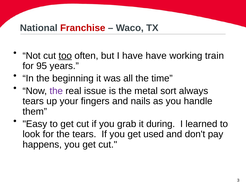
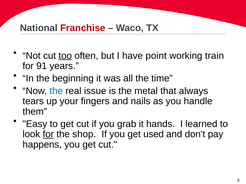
have have: have -> point (156, 56)
95: 95 -> 91 (42, 66)
the colour: purple -> blue (56, 91)
sort: sort -> that (168, 91)
during: during -> hands (161, 124)
for underline: none -> present (48, 135)
the tears: tears -> shop (84, 135)
